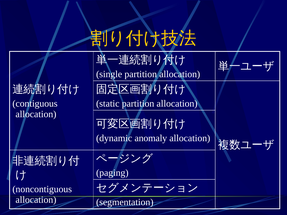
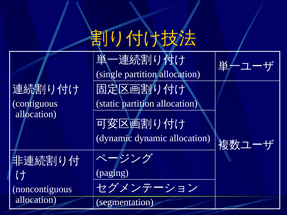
dynamic anomaly: anomaly -> dynamic (151, 138)
